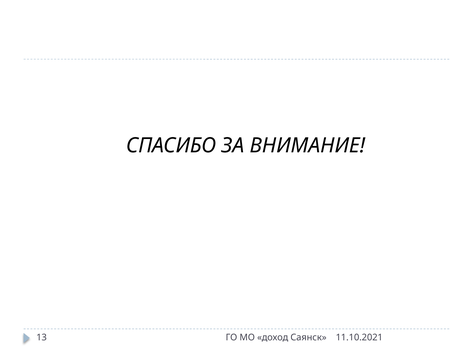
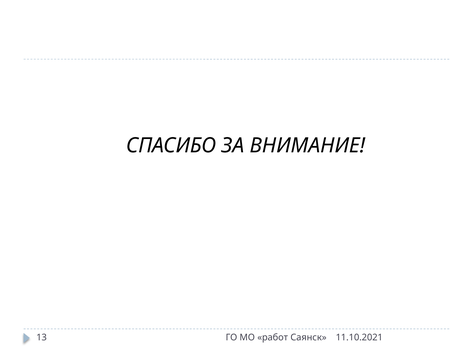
доход: доход -> работ (273, 337)
